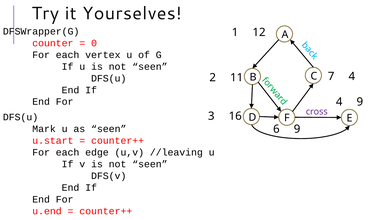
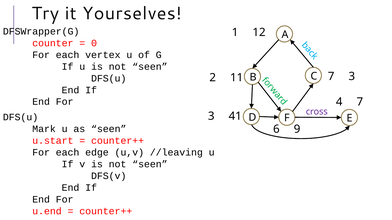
7 4: 4 -> 3 (352, 77)
4 9: 9 -> 7 (360, 102)
16: 16 -> 41 (235, 116)
